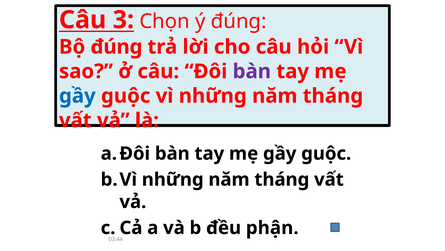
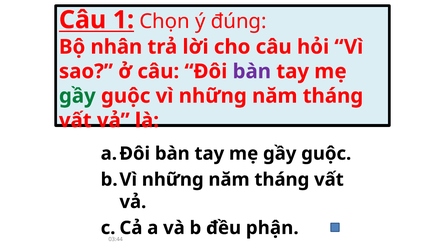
3: 3 -> 1 (123, 20)
Bộ đúng: đúng -> nhân (116, 47)
gầy colour: blue -> green (77, 96)
